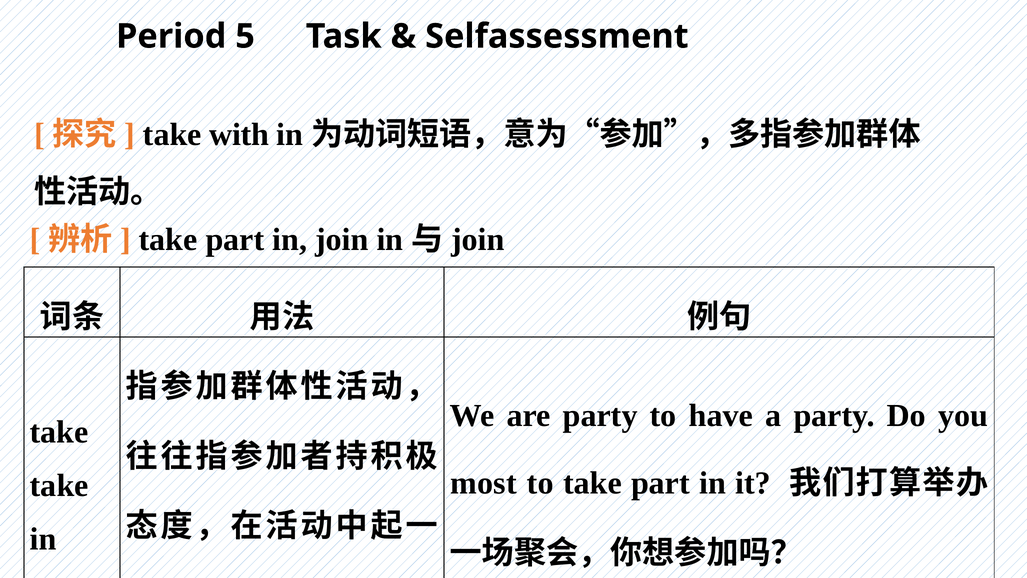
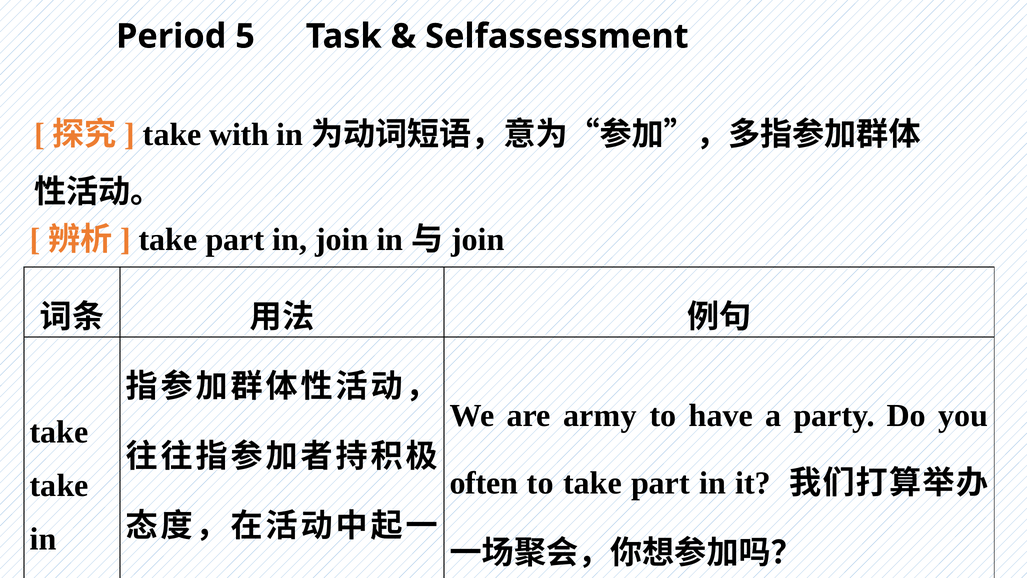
are party: party -> army (600, 416)
most: most -> often (484, 483)
